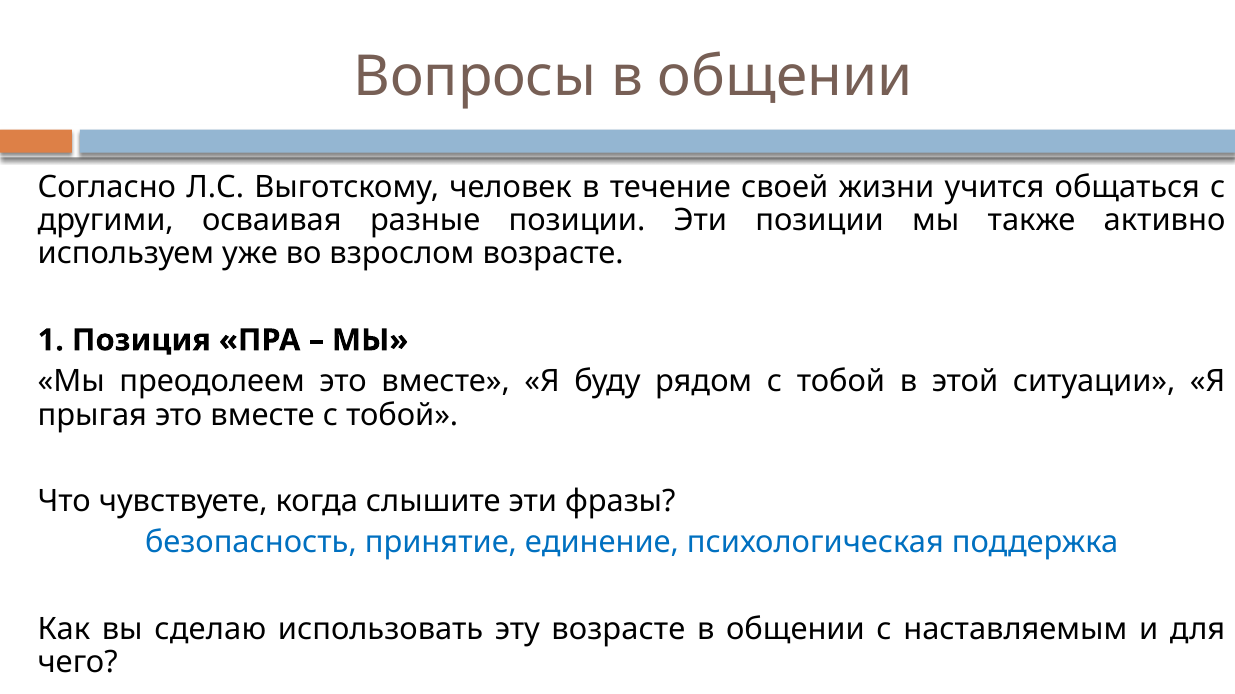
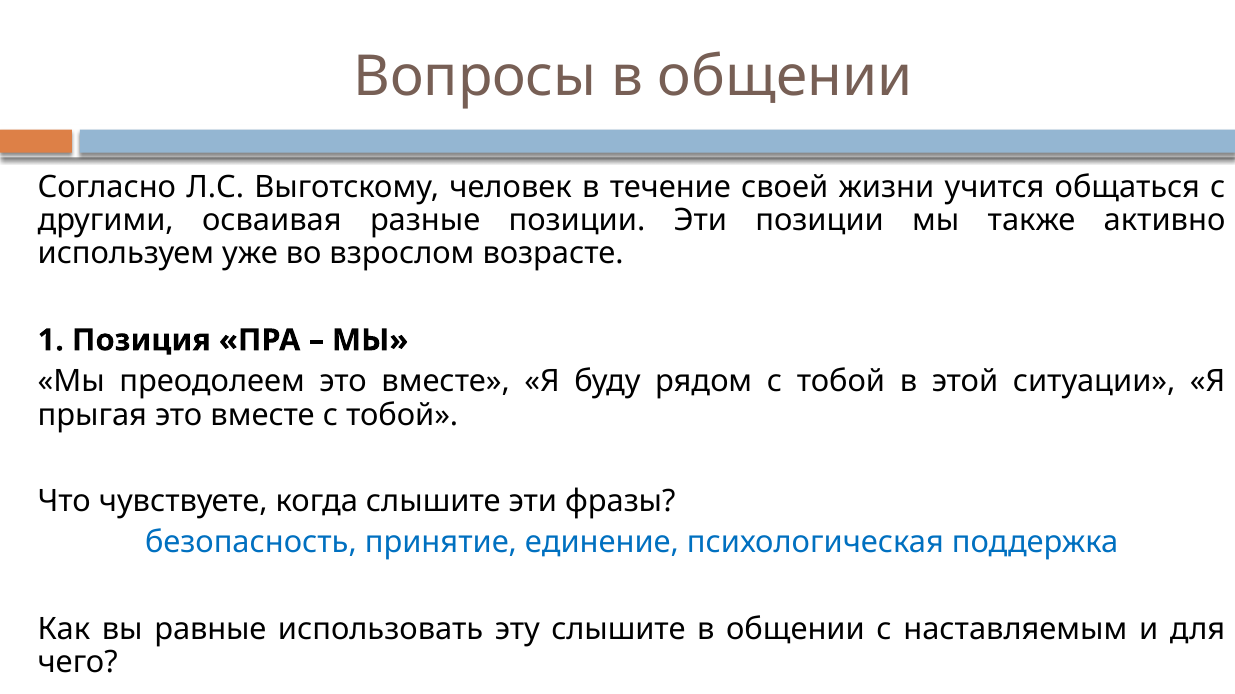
сделаю: сделаю -> равные (210, 630)
эту возрасте: возрасте -> слышите (618, 630)
